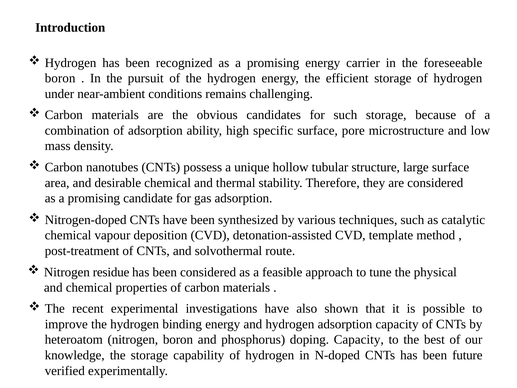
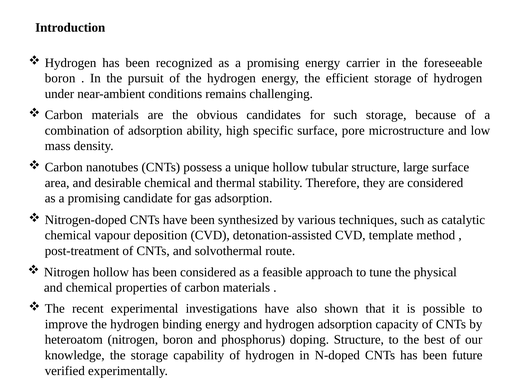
Nitrogen residue: residue -> hollow (111, 272)
doping Capacity: Capacity -> Structure (359, 339)
